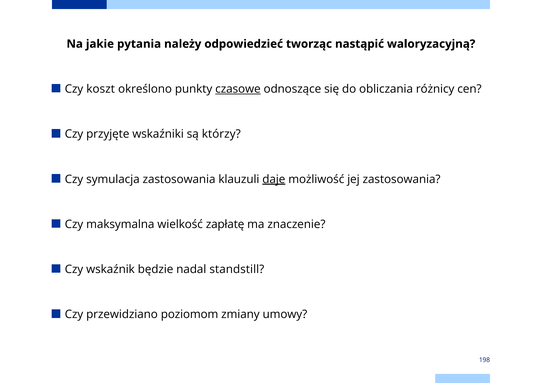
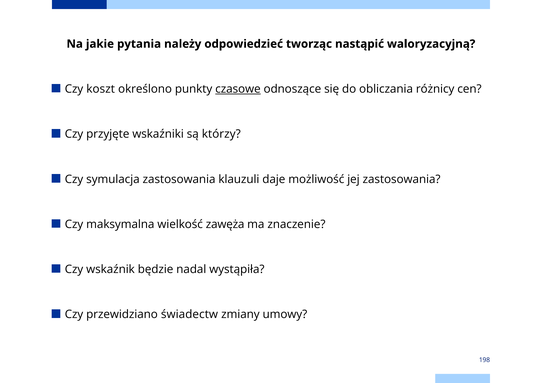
daje underline: present -> none (274, 179)
zapłatę: zapłatę -> zawęża (225, 224)
standstill: standstill -> wystąpiła (237, 270)
poziomom: poziomom -> świadectw (189, 315)
